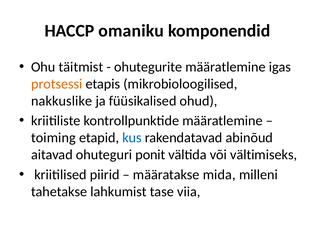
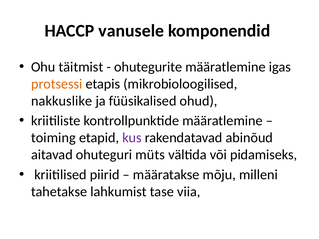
omaniku: omaniku -> vanusele (131, 31)
kus colour: blue -> purple (132, 138)
ponit: ponit -> müts (150, 155)
vältimiseks: vältimiseks -> pidamiseks (264, 155)
mida: mida -> mõju (219, 175)
